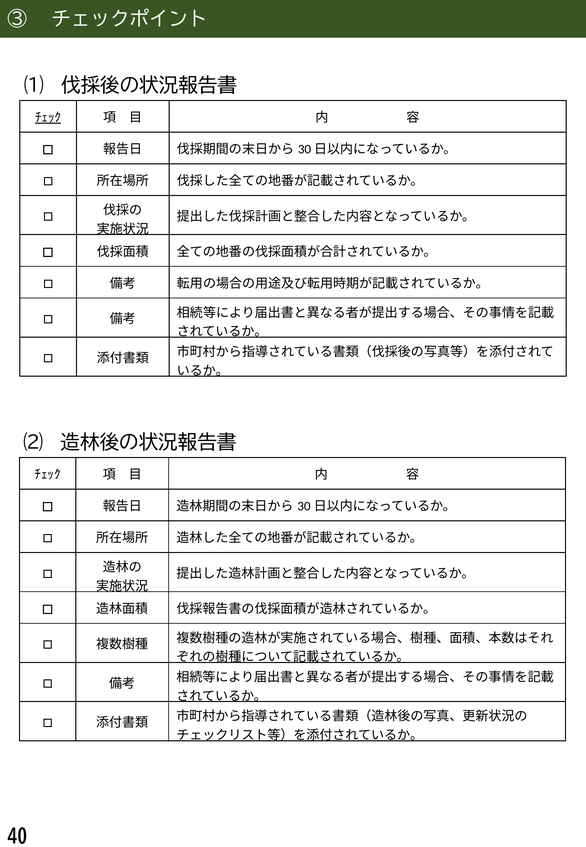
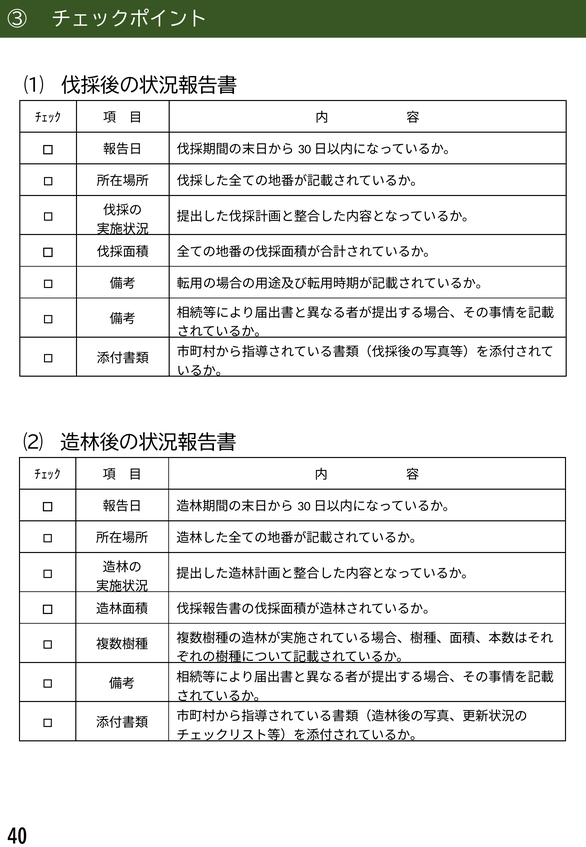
ﾁｪｯｸ underline: present -> none (48, 118)
